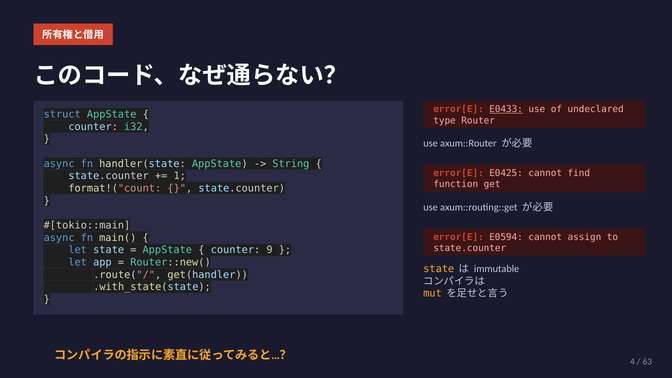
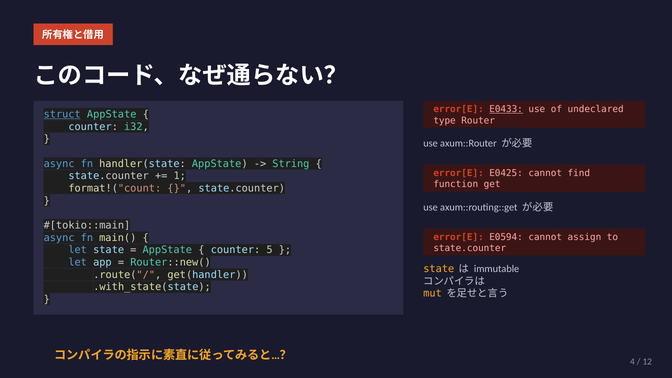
struct underline: none -> present (62, 114)
9: 9 -> 5 (270, 250)
63: 63 -> 12 (647, 362)
